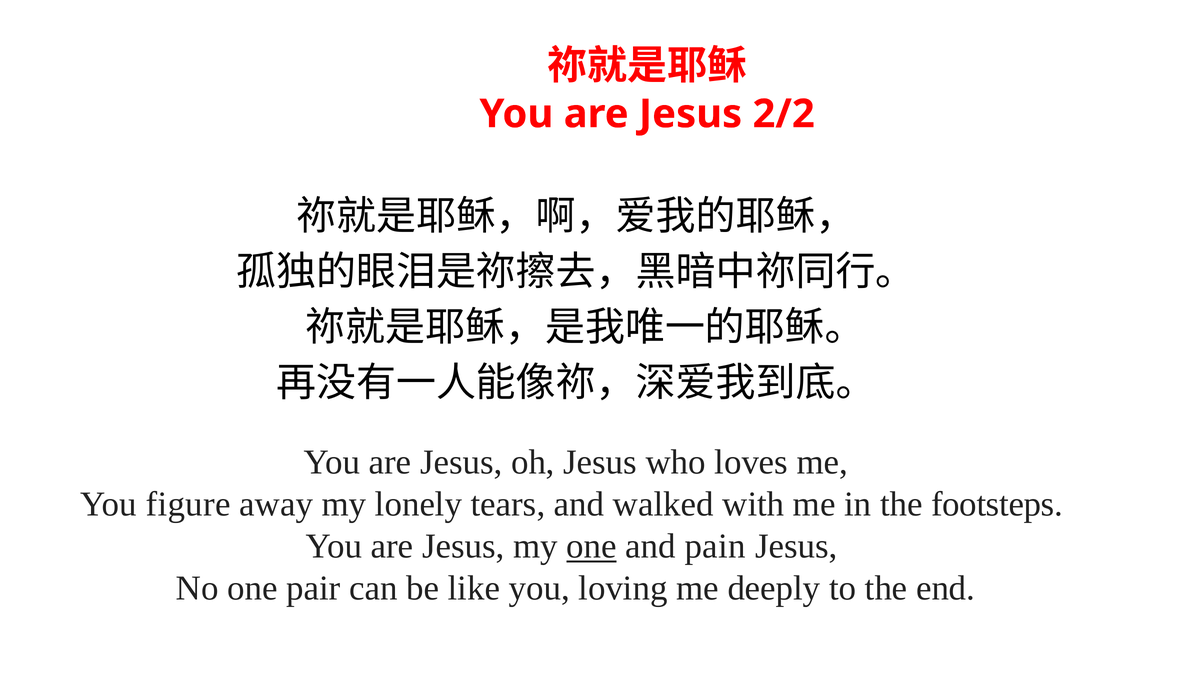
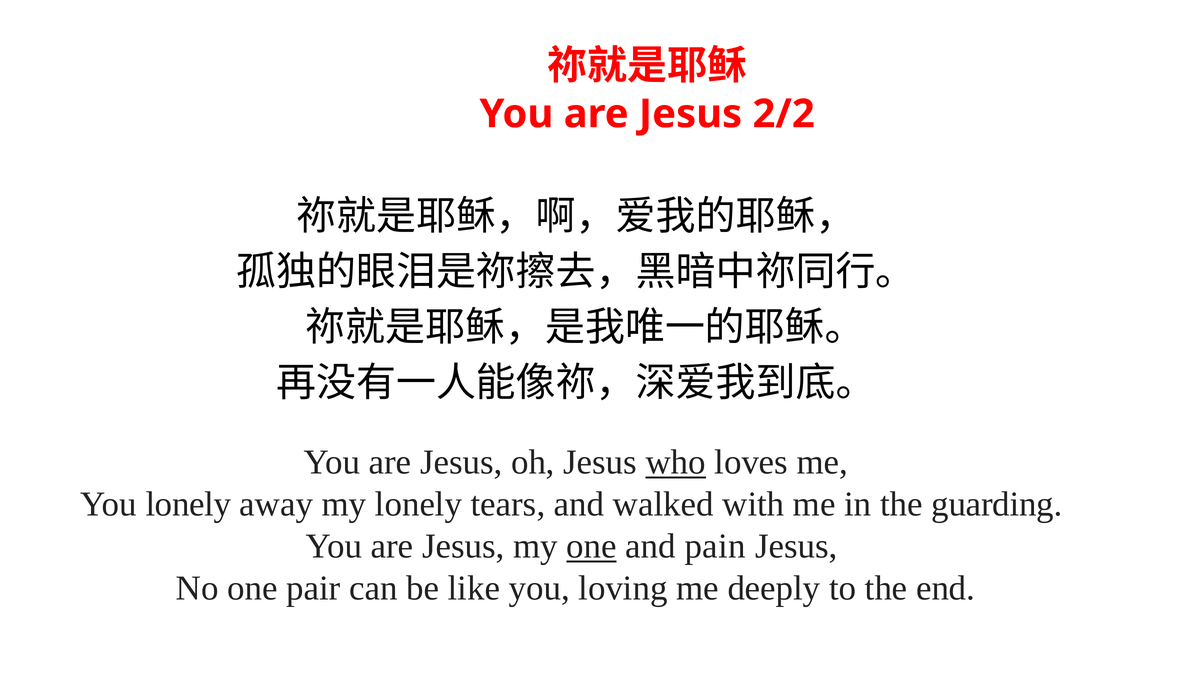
who underline: none -> present (676, 462)
You figure: figure -> lonely (188, 504)
footsteps: footsteps -> guarding (997, 504)
